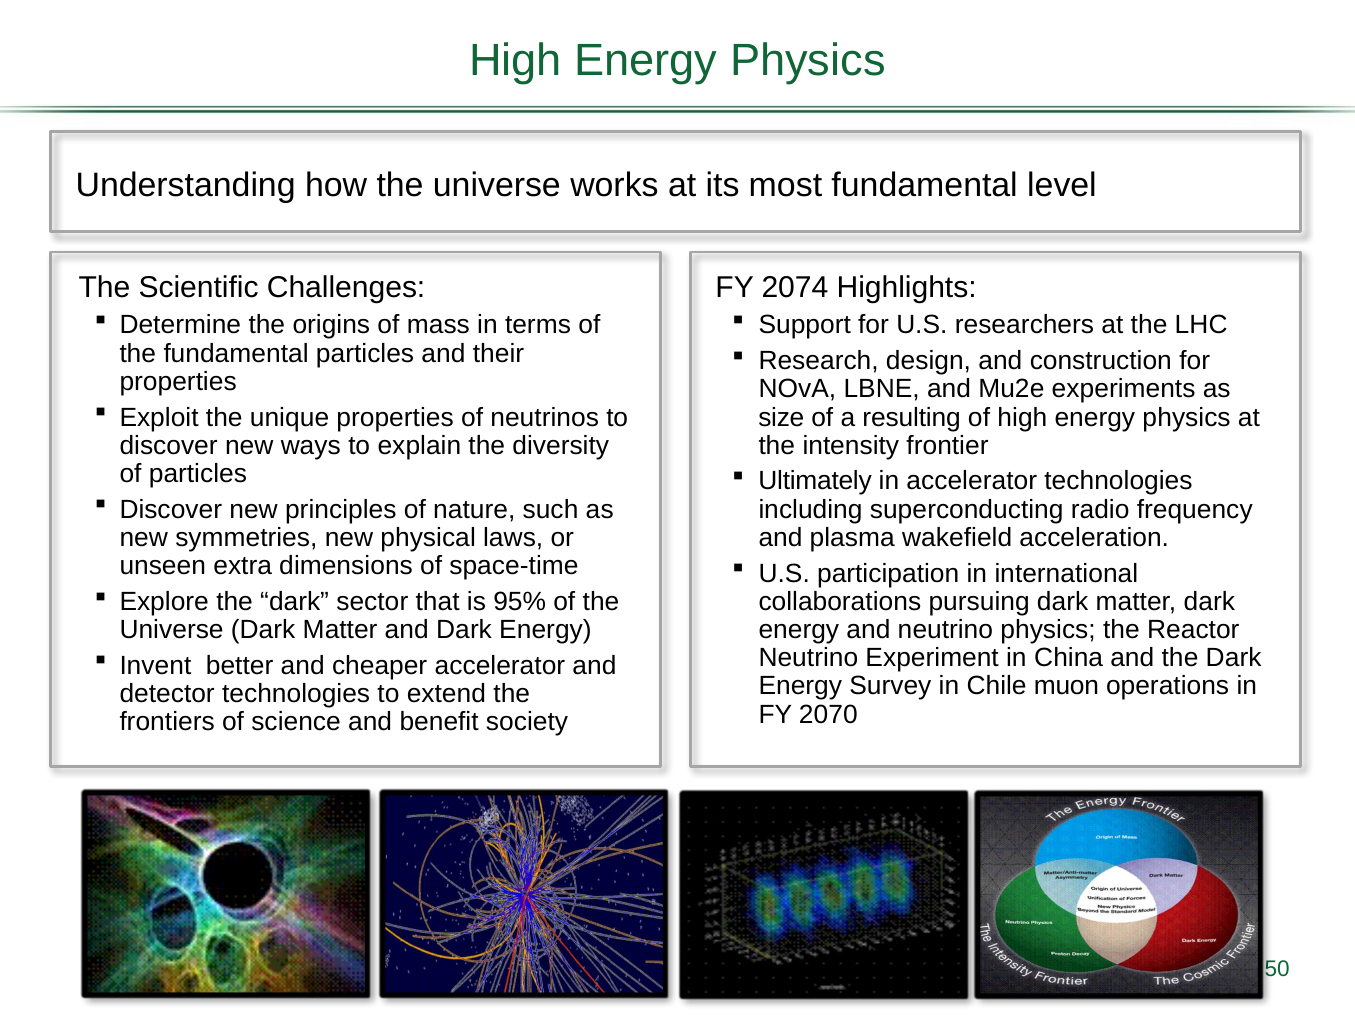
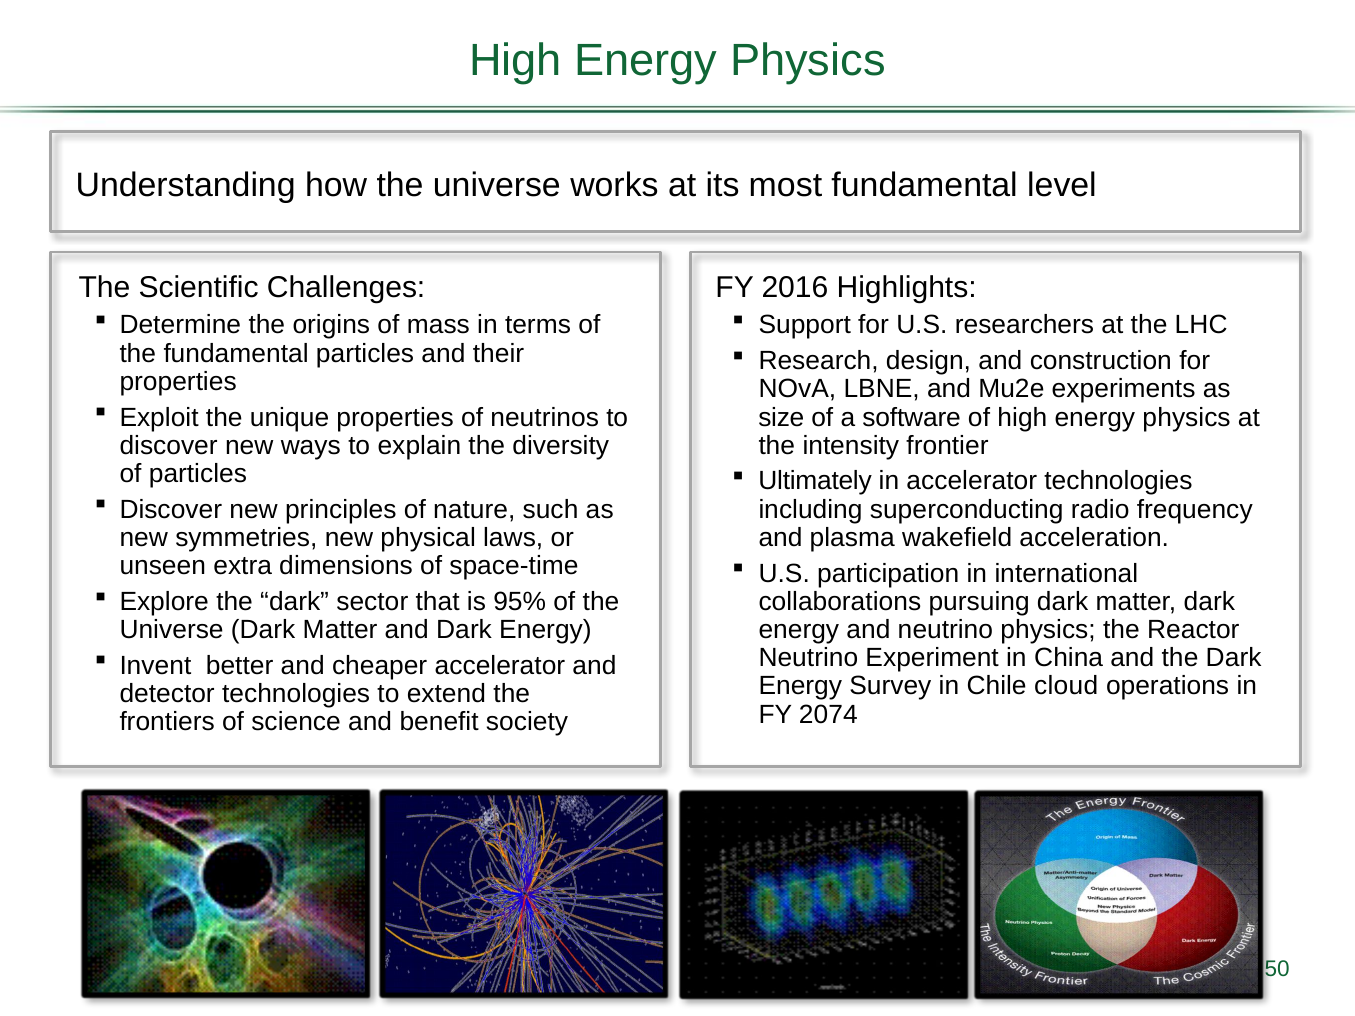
2074: 2074 -> 2016 (795, 288)
resulting: resulting -> software (912, 417)
muon: muon -> cloud (1066, 686)
2070: 2070 -> 2074 (828, 715)
